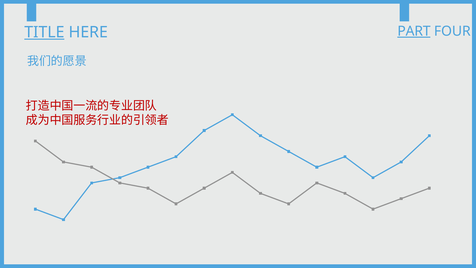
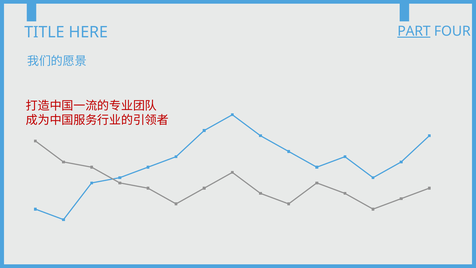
TITLE underline: present -> none (44, 32)
